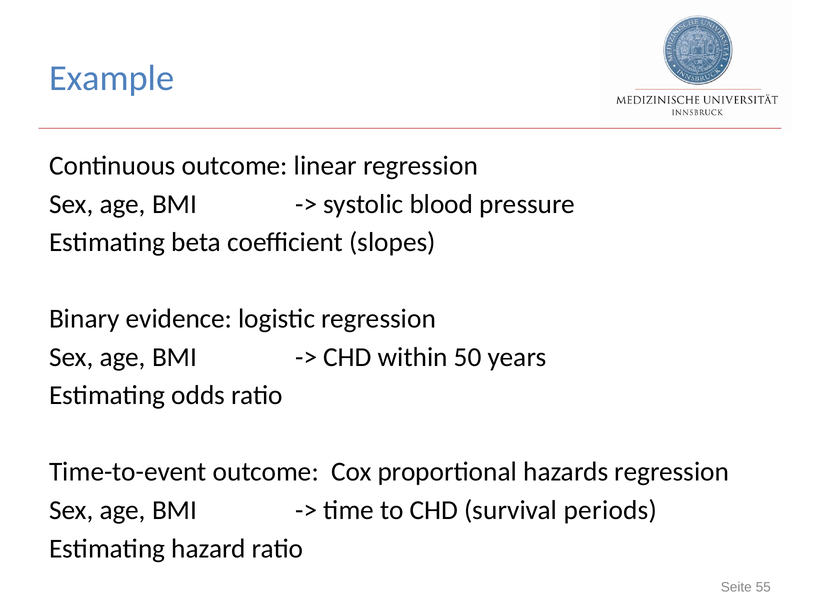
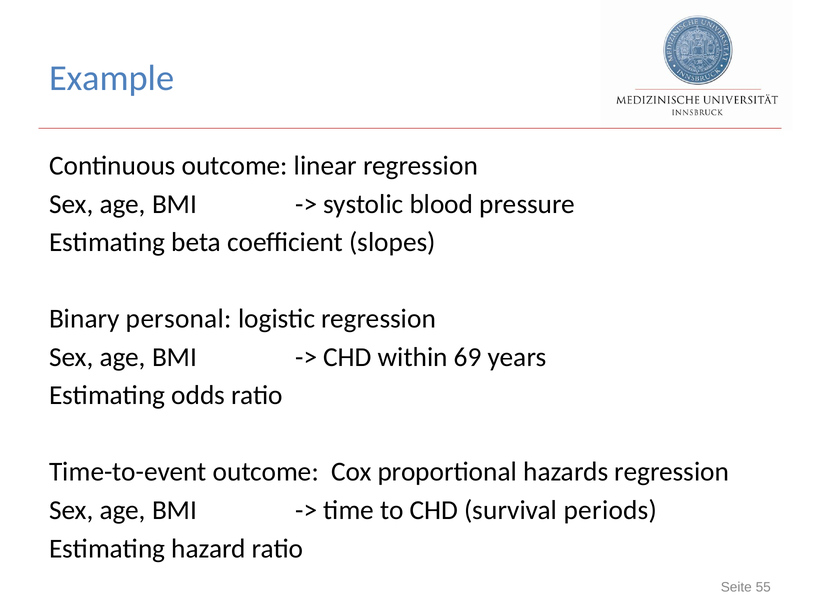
evidence: evidence -> personal (179, 319)
50: 50 -> 69 (468, 357)
